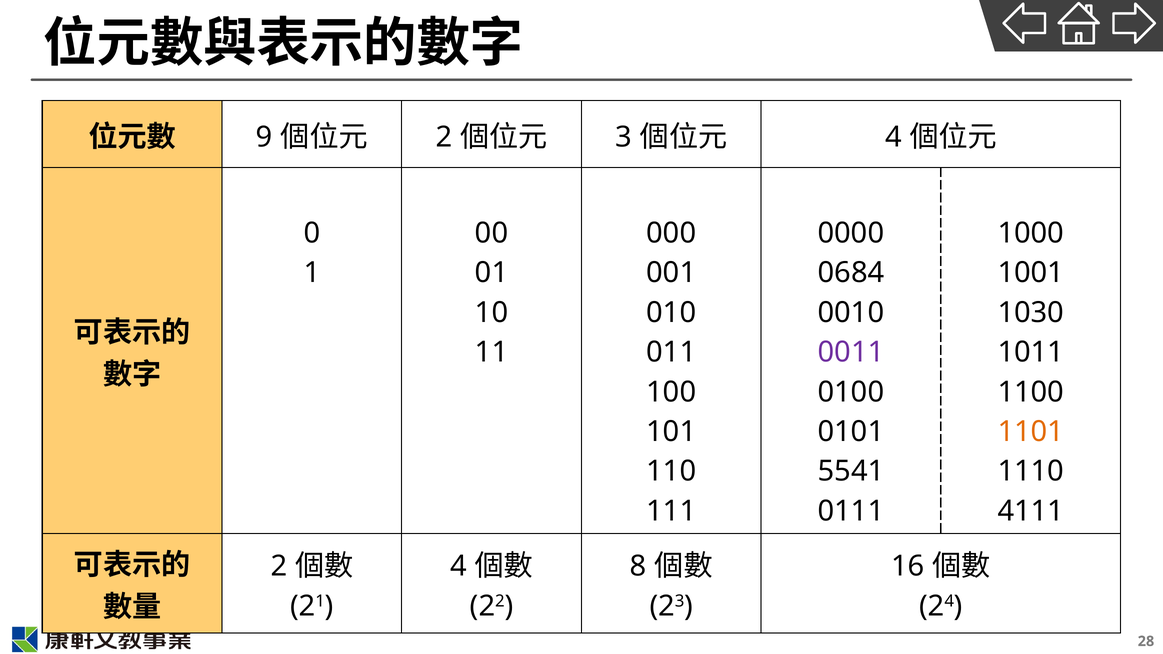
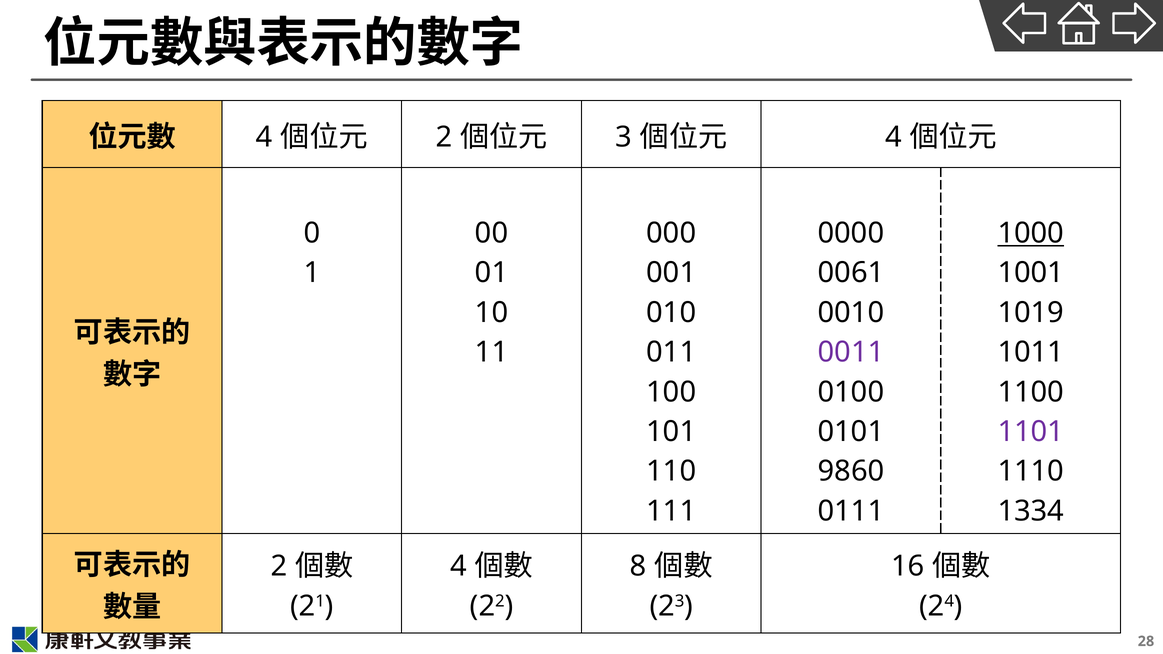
9: 9 -> 4 (264, 137)
1000 underline: none -> present (1031, 233)
0684: 0684 -> 0061 (851, 273)
1030: 1030 -> 1019 (1031, 313)
1101 colour: orange -> purple (1031, 432)
5541: 5541 -> 9860 (851, 472)
4111: 4111 -> 1334 (1031, 511)
